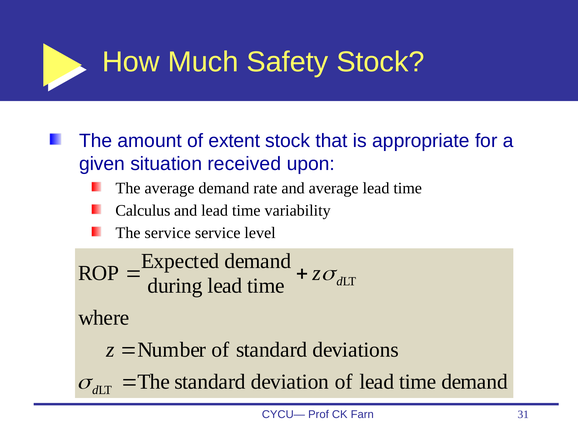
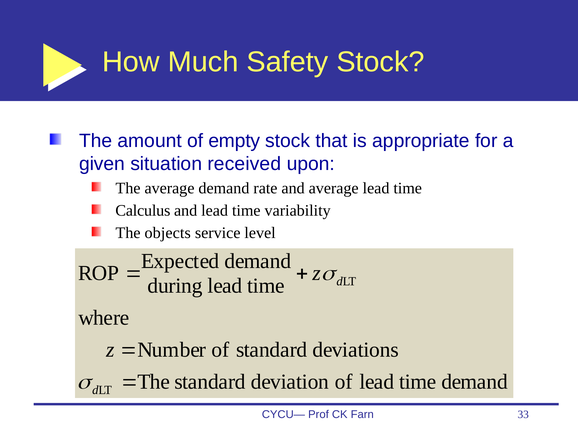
extent: extent -> empty (234, 141)
The service: service -> objects (168, 233)
31: 31 -> 33 (523, 415)
